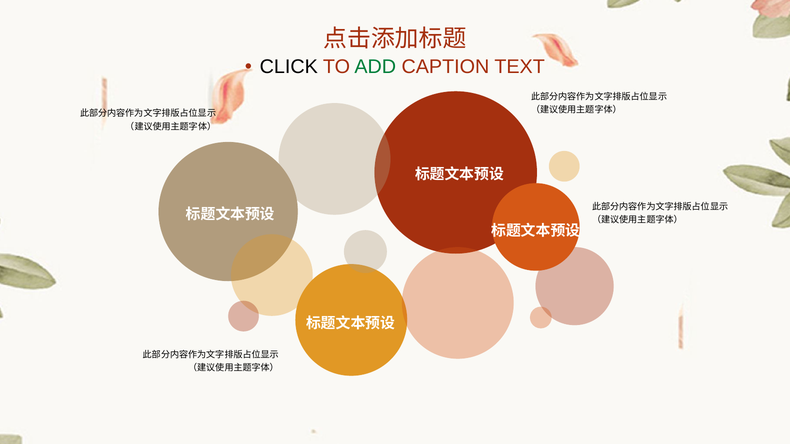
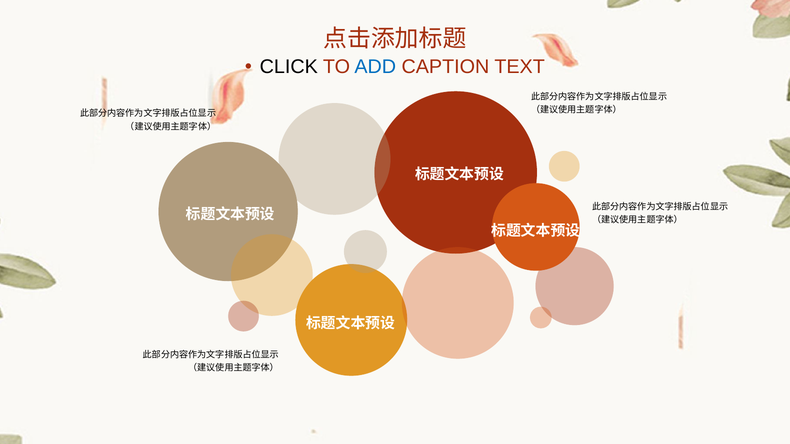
ADD colour: green -> blue (375, 67)
